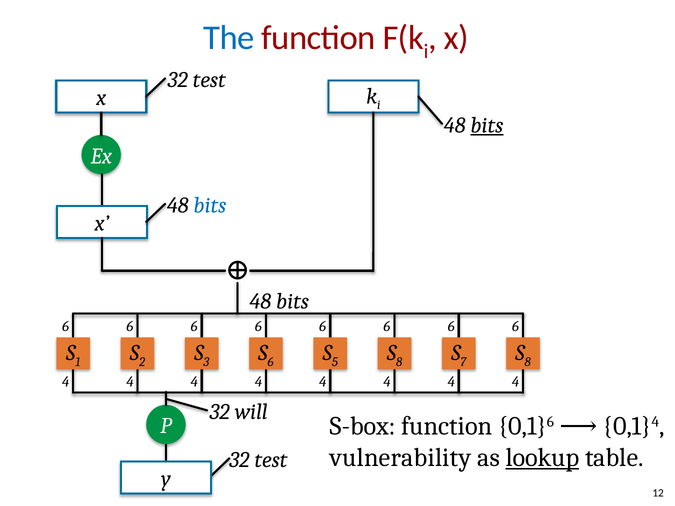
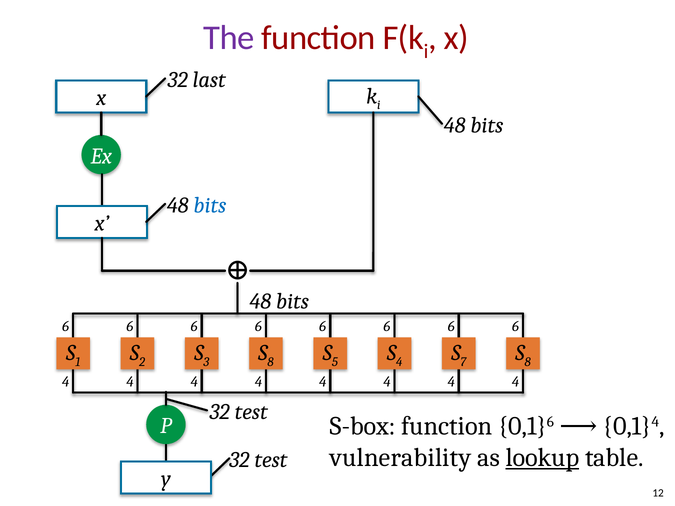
The colour: blue -> purple (229, 38)
test: test -> last (209, 80)
bits underline: present -> none (487, 125)
6: 6 -> 8 (271, 362)
8: 8 -> 4 (399, 362)
will: will -> test (251, 412)
